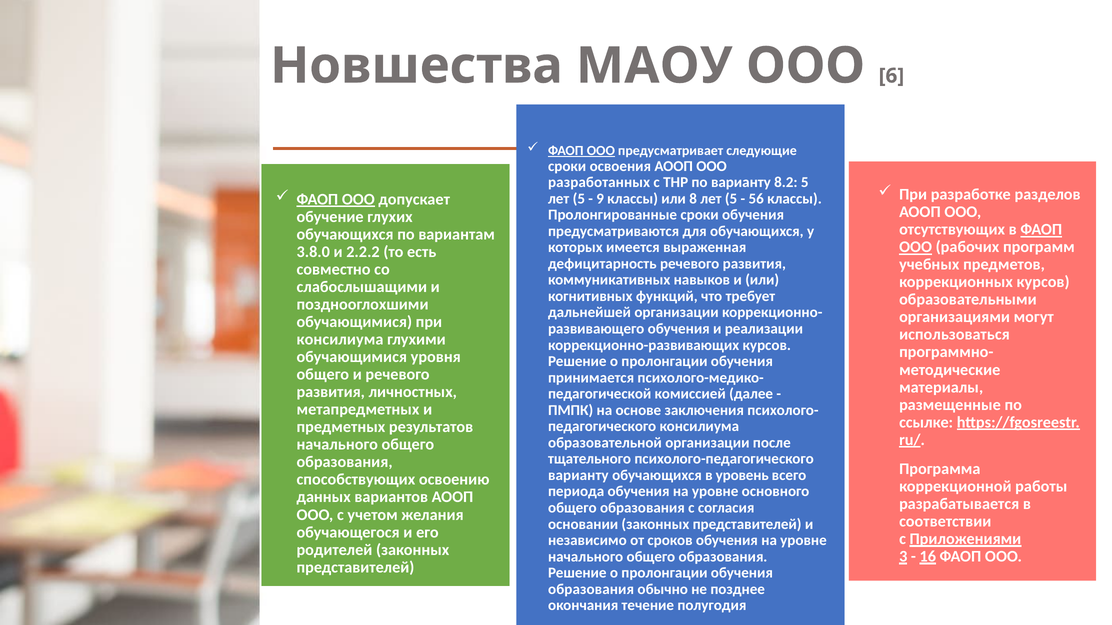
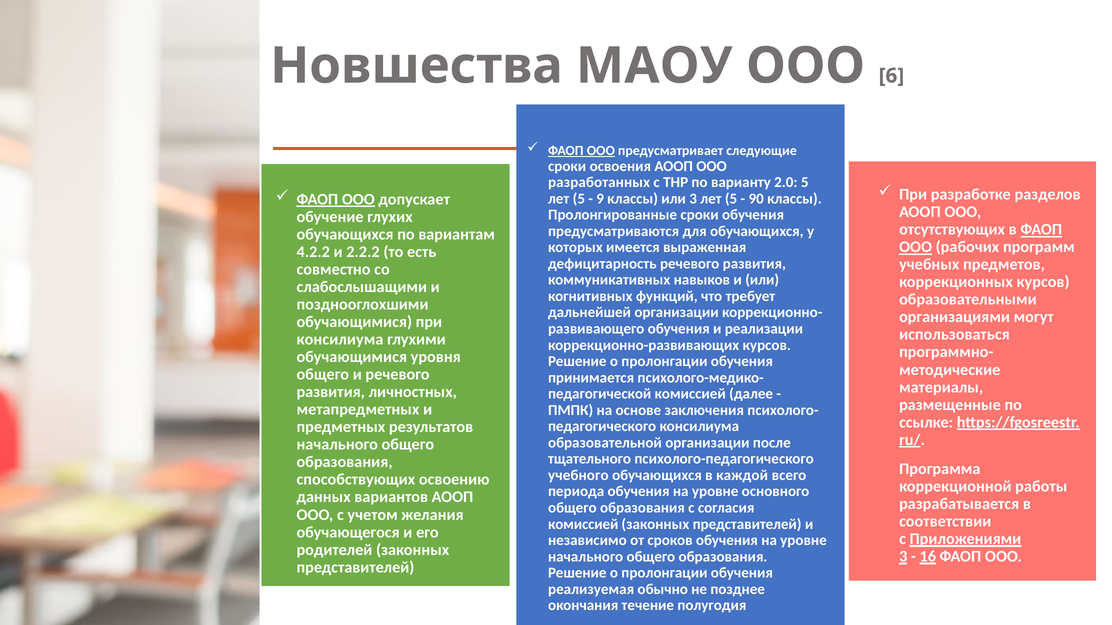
8.2: 8.2 -> 2.0 (786, 182)
или 8: 8 -> 3 (693, 199)
56: 56 -> 90 (756, 199)
3.8.0: 3.8.0 -> 4.2.2 (313, 252)
варианту: варианту -> учебного (578, 476)
уровень: уровень -> каждой (742, 476)
основании: основании -> комиссией (583, 524)
образования: образования -> реализуемая (591, 590)
